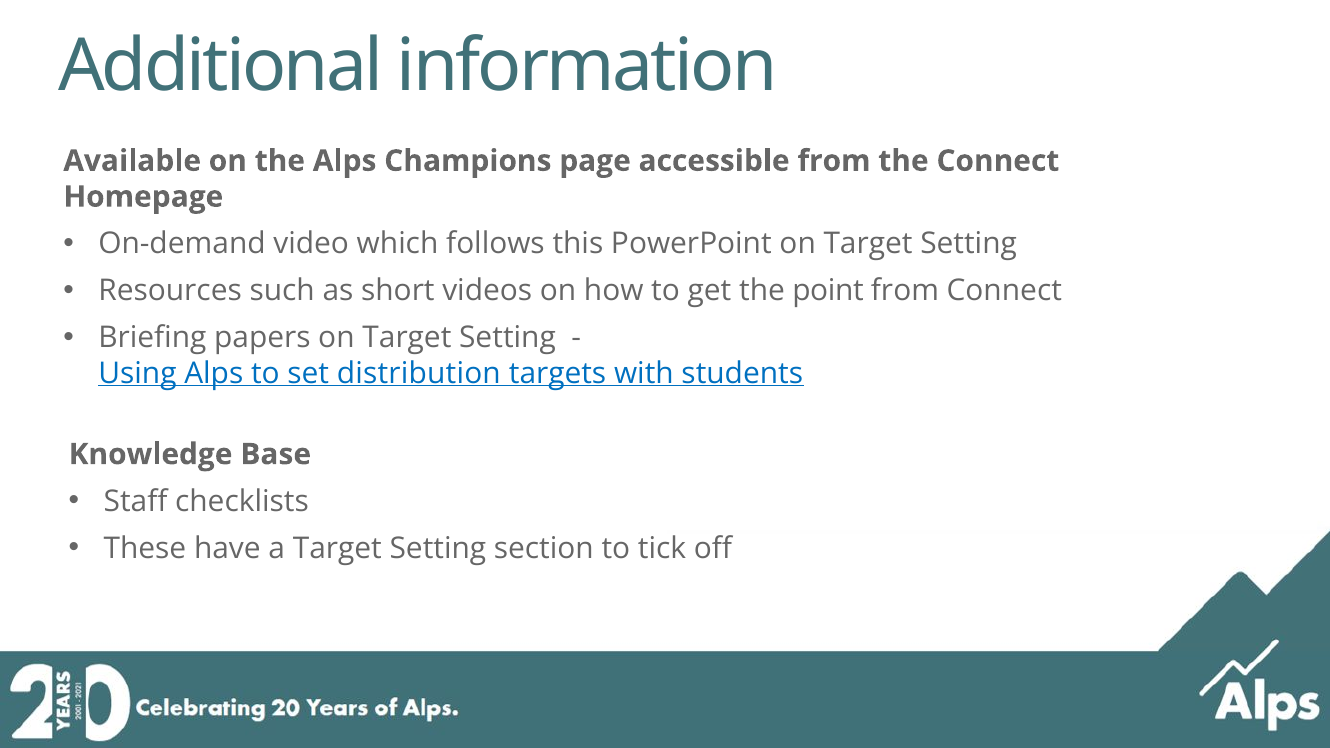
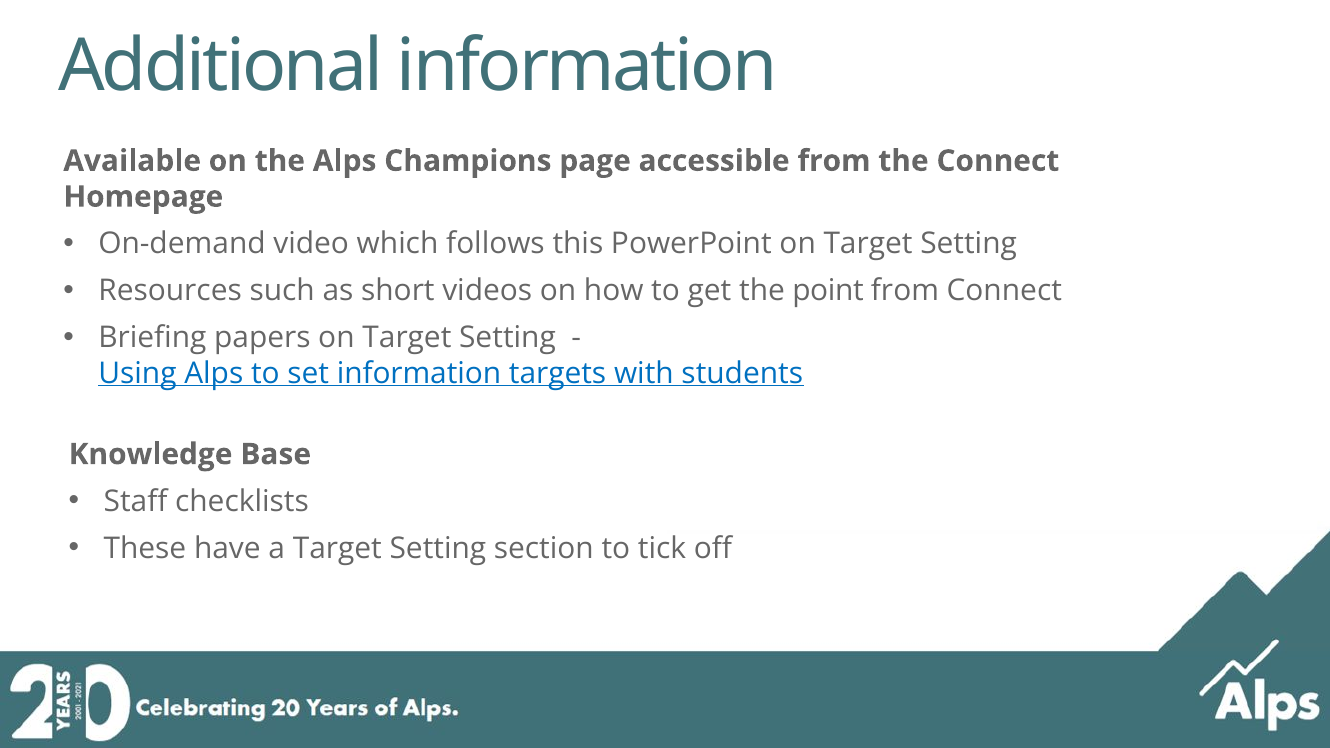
set distribution: distribution -> information (419, 374)
